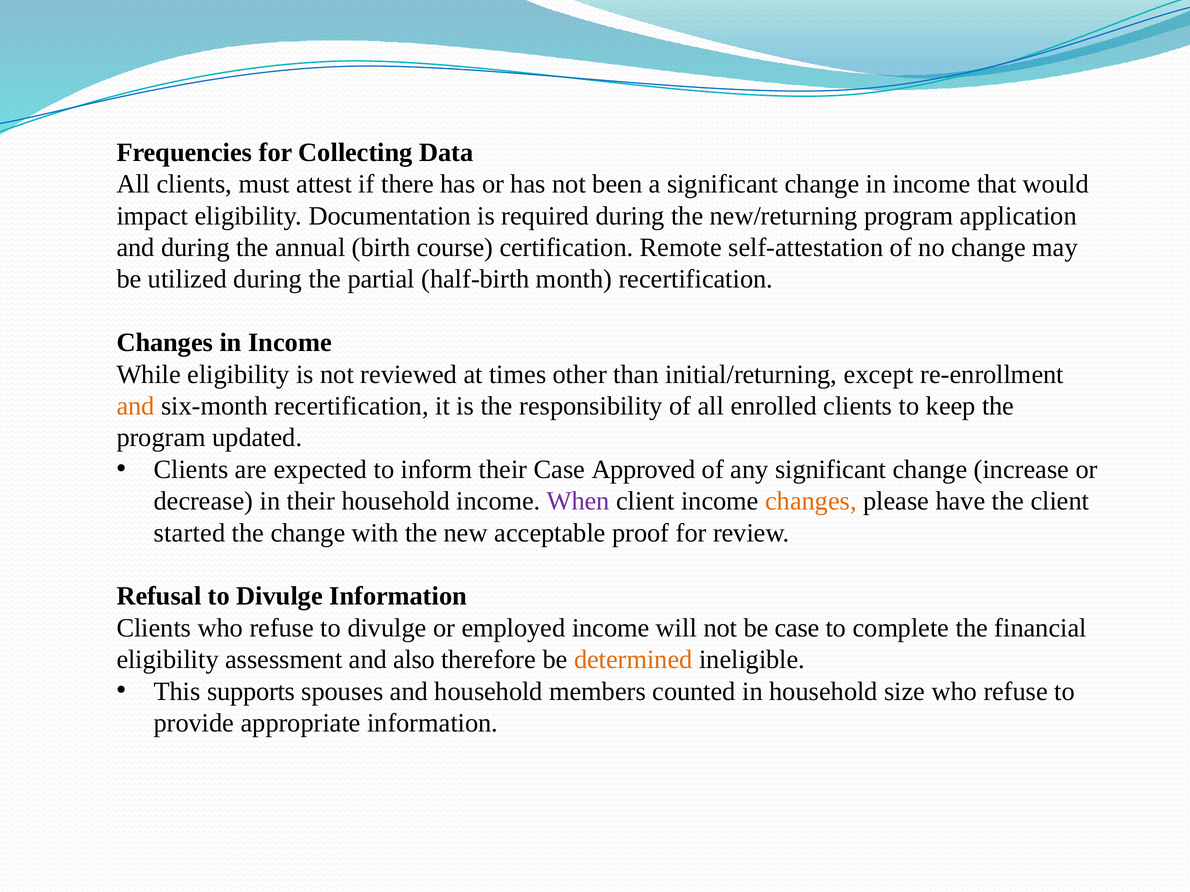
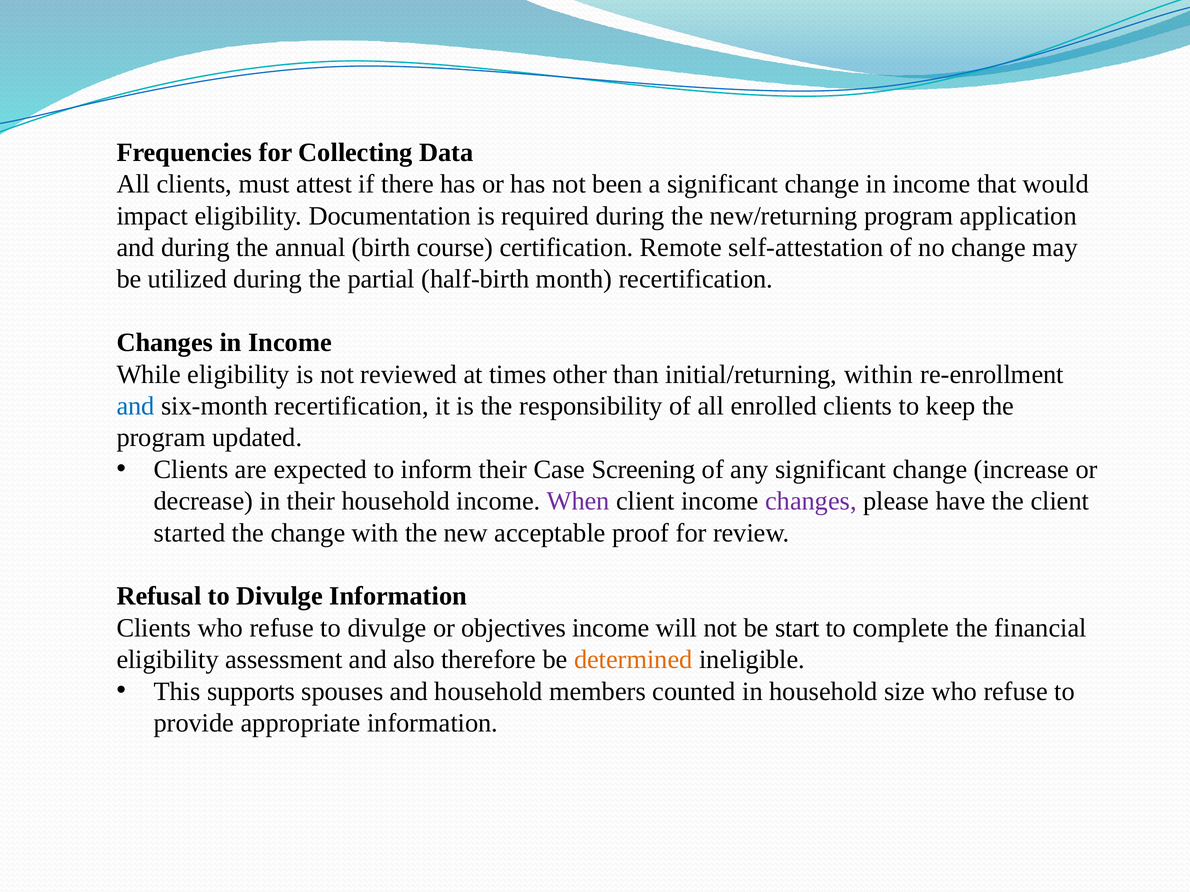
except: except -> within (879, 375)
and colour: orange -> blue (136, 406)
Approved: Approved -> Screening (644, 470)
changes colour: orange -> purple (811, 501)
employed: employed -> objectives (514, 628)
be case: case -> start (797, 628)
